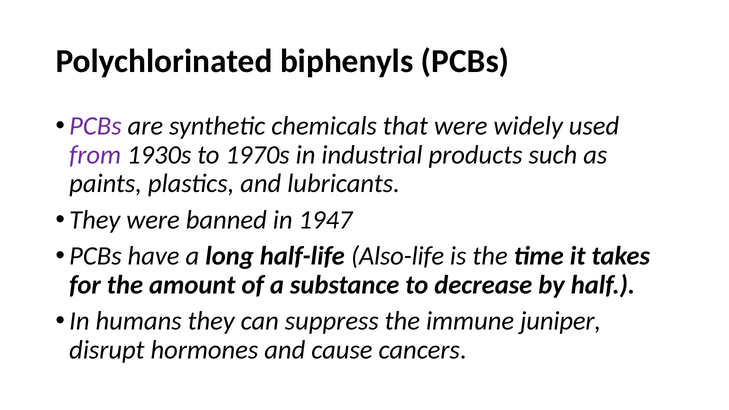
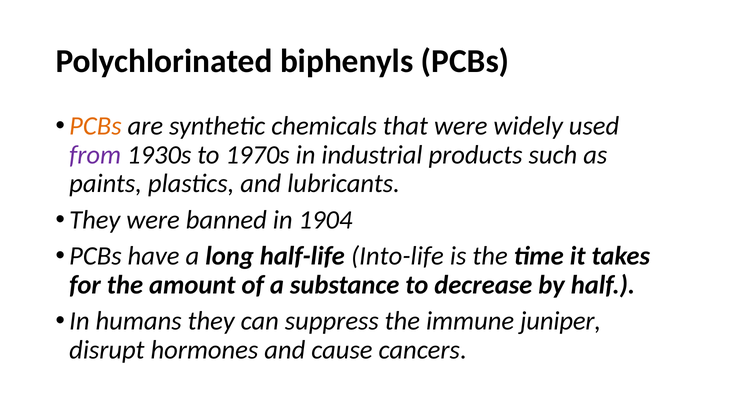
PCBs colour: purple -> orange (95, 126)
1947: 1947 -> 1904 (326, 220)
Also-life: Also-life -> Into-life (397, 256)
